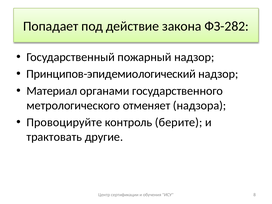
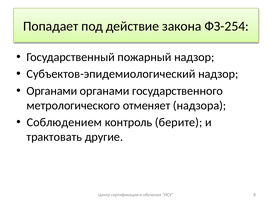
ФЗ-282: ФЗ-282 -> ФЗ-254 (227, 26)
Принципов-эпидемиологический: Принципов-эпидемиологический -> Субъектов-эпидемиологический (111, 74)
Материал: Материал -> Органами (52, 91)
Провоцируйте: Провоцируйте -> Соблюдением (64, 122)
